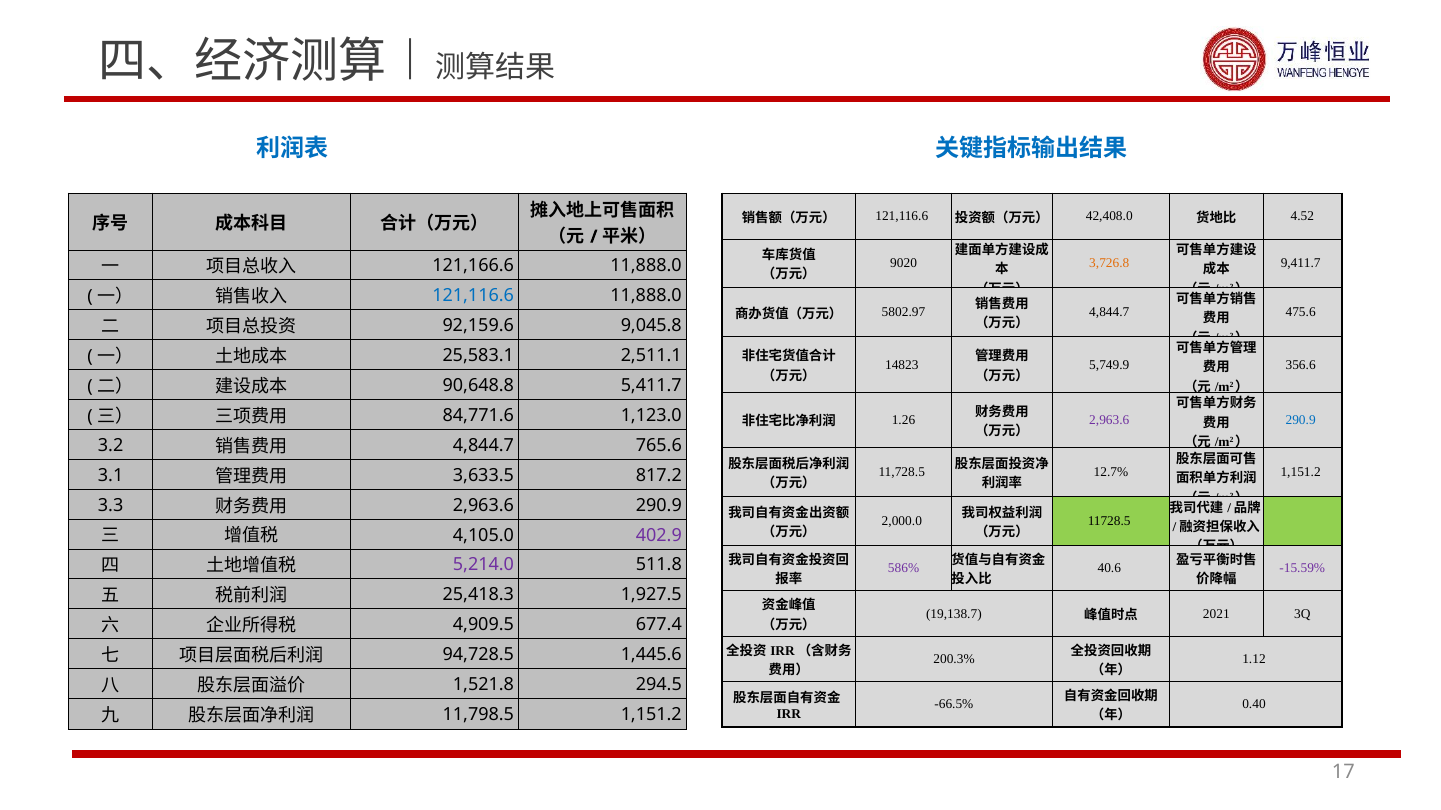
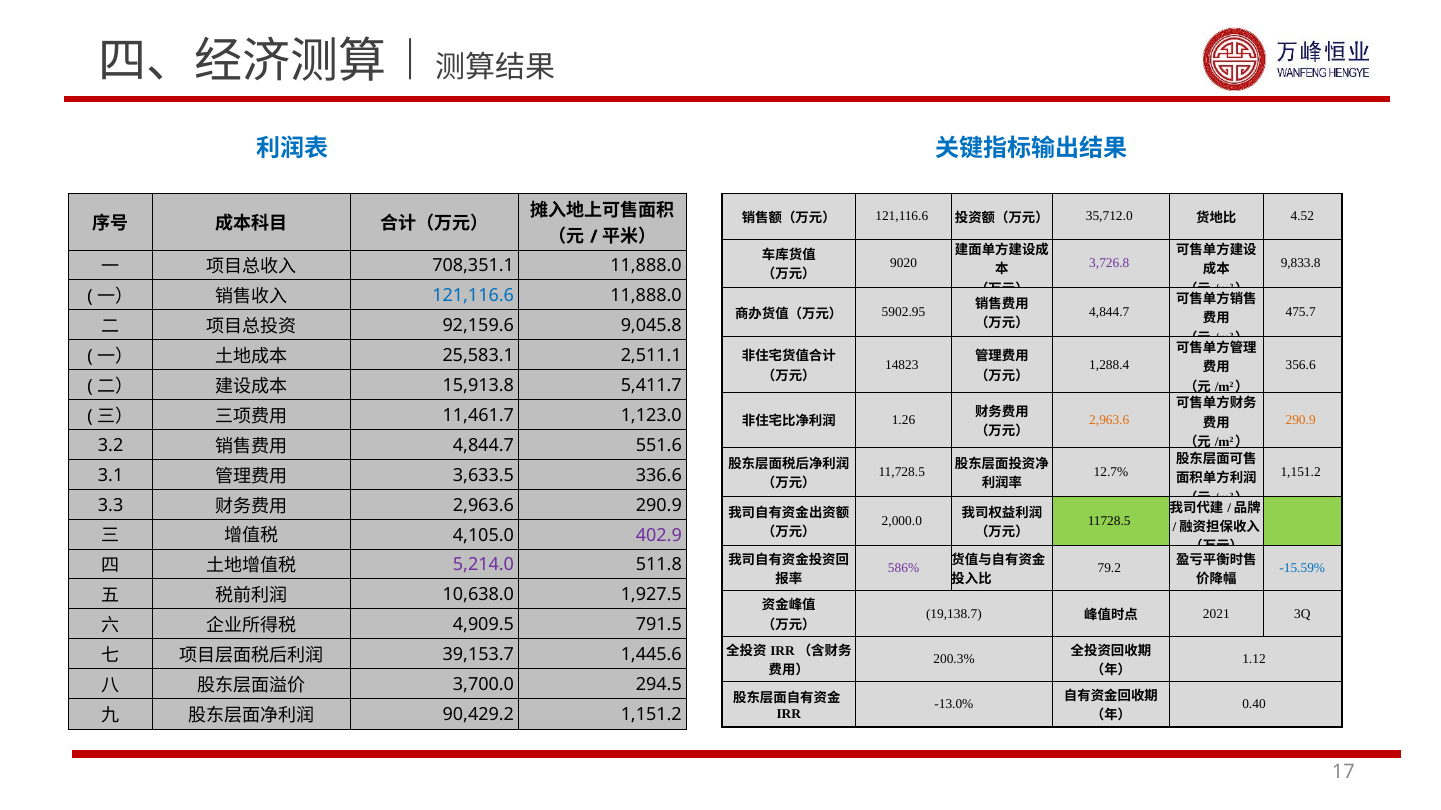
42,408.0: 42,408.0 -> 35,712.0 (1109, 216)
3,726.8 colour: orange -> purple (1109, 264)
9,411.7: 9,411.7 -> 9,833.8 (1301, 264)
121,166.6: 121,166.6 -> 708,351.1 (473, 266)
475.6: 475.6 -> 475.7 (1301, 313)
5802.97: 5802.97 -> 5902.95 (904, 313)
5,749.9: 5,749.9 -> 1,288.4 (1109, 365)
90,648.8: 90,648.8 -> 15,913.8 (478, 386)
84,771.6: 84,771.6 -> 11,461.7 (478, 416)
2,963.6 colour: purple -> orange (1109, 420)
290.9 colour: blue -> orange (1301, 420)
765.6: 765.6 -> 551.6 (659, 446)
817.2: 817.2 -> 336.6 (659, 476)
40.6: 40.6 -> 79.2 (1109, 569)
-15.59% colour: purple -> blue (1302, 569)
25,418.3: 25,418.3 -> 10,638.0 (478, 595)
677.4: 677.4 -> 791.5 (659, 625)
94,728.5: 94,728.5 -> 39,153.7 (478, 655)
1,521.8: 1,521.8 -> 3,700.0 (483, 685)
-66.5%: -66.5% -> -13.0% (954, 705)
11,798.5: 11,798.5 -> 90,429.2 (478, 716)
